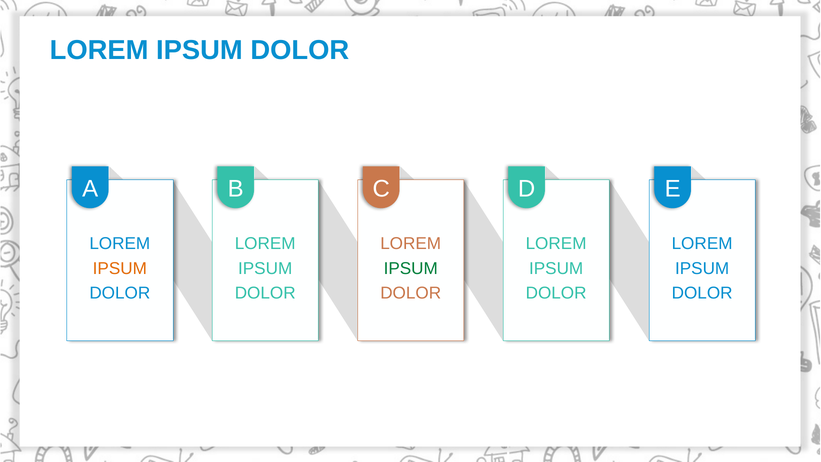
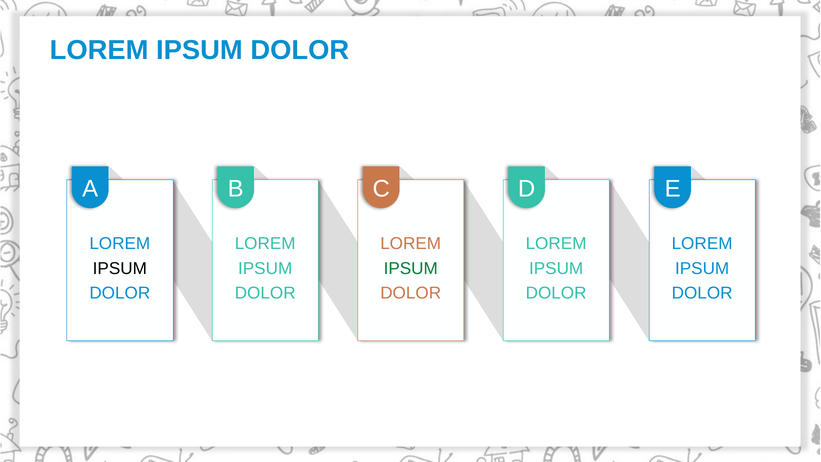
IPSUM colour: orange -> black (120, 268)
